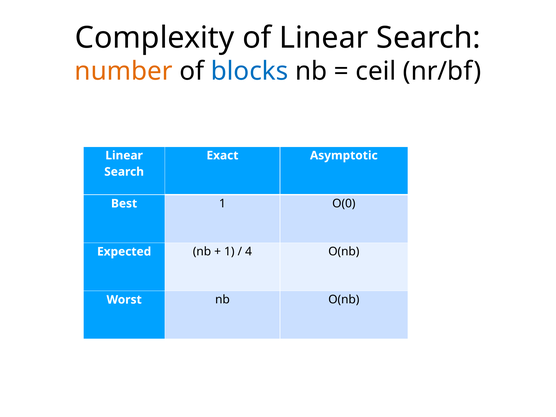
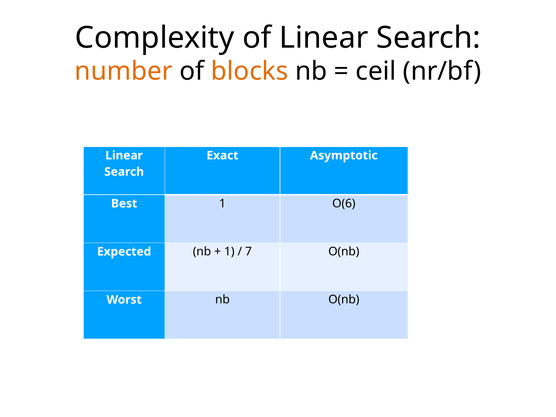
blocks colour: blue -> orange (250, 71)
O(0: O(0 -> O(6 (344, 204)
4: 4 -> 7 (249, 252)
